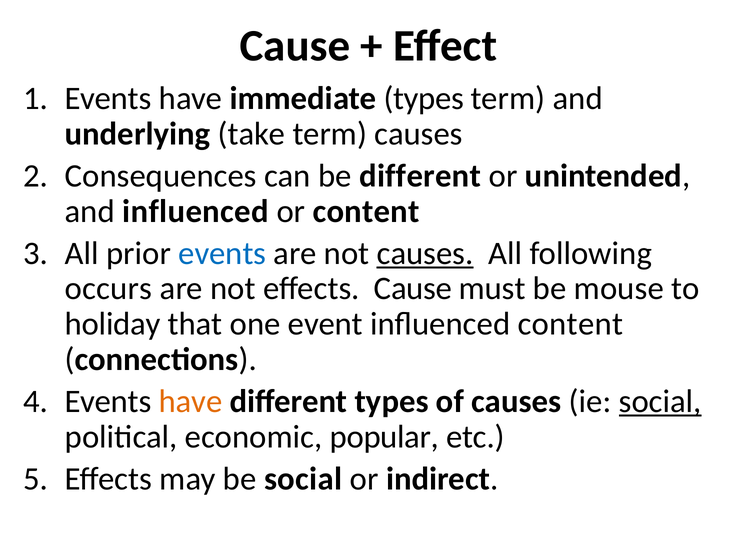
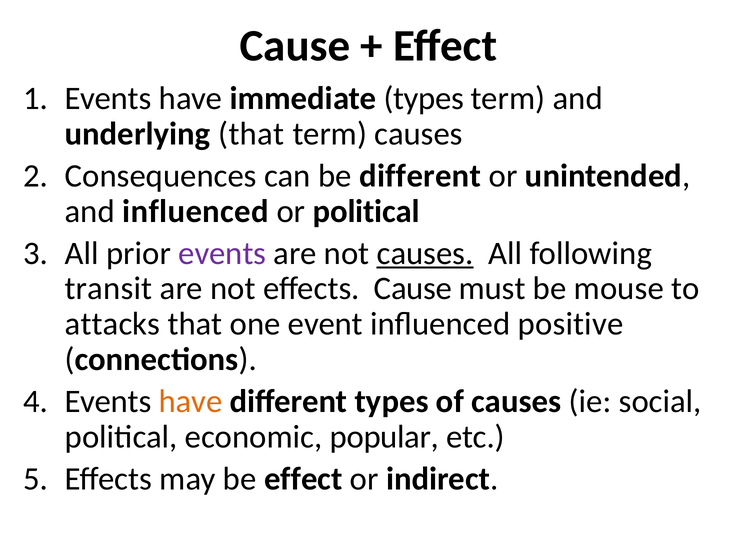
underlying take: take -> that (251, 134)
or content: content -> political (366, 211)
events colour: blue -> purple (222, 253)
occurs: occurs -> transit (109, 289)
holiday: holiday -> attacks (113, 324)
influenced content: content -> positive (571, 324)
social underline: present -> none (660, 401)
be social: social -> effect (303, 479)
